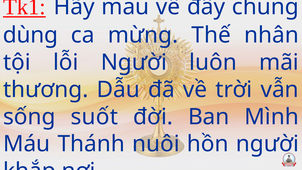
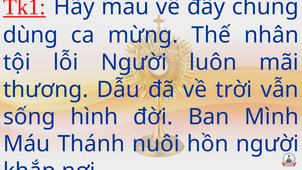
suốt: suốt -> hình (94, 117)
